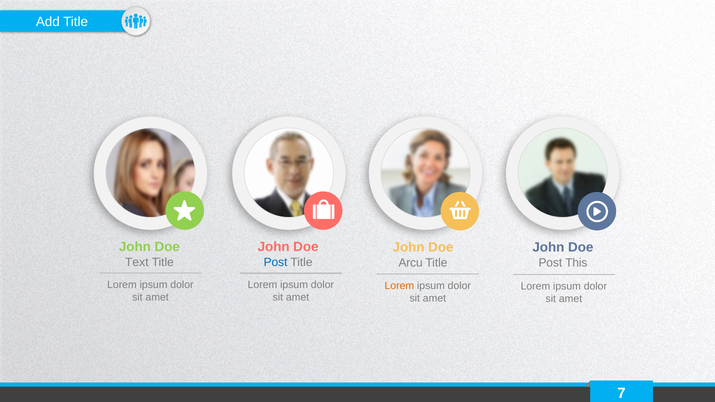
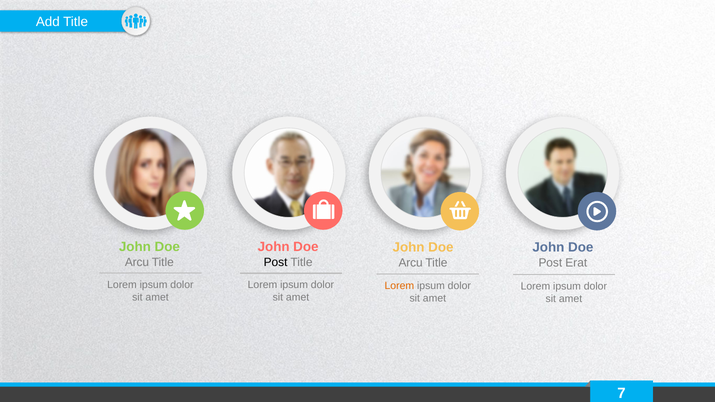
Text: Text -> Arcu (137, 263)
Post colour: blue -> black (276, 263)
This: This -> Erat (576, 263)
